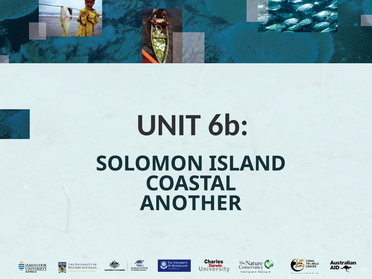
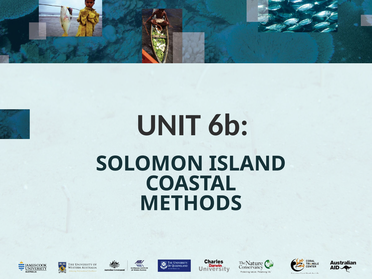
ANOTHER: ANOTHER -> METHODS (191, 203)
